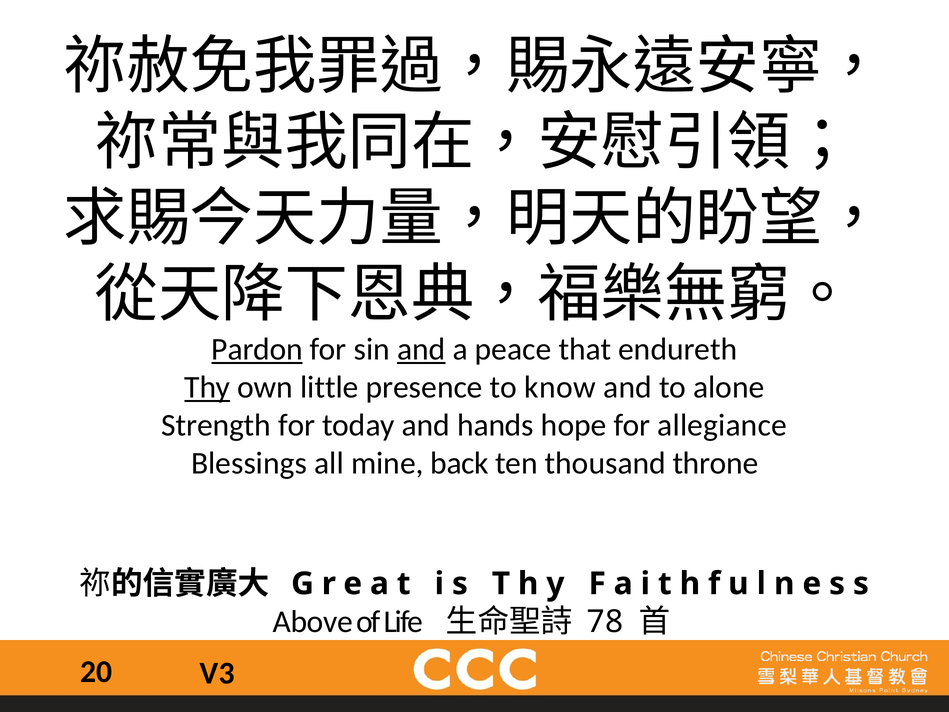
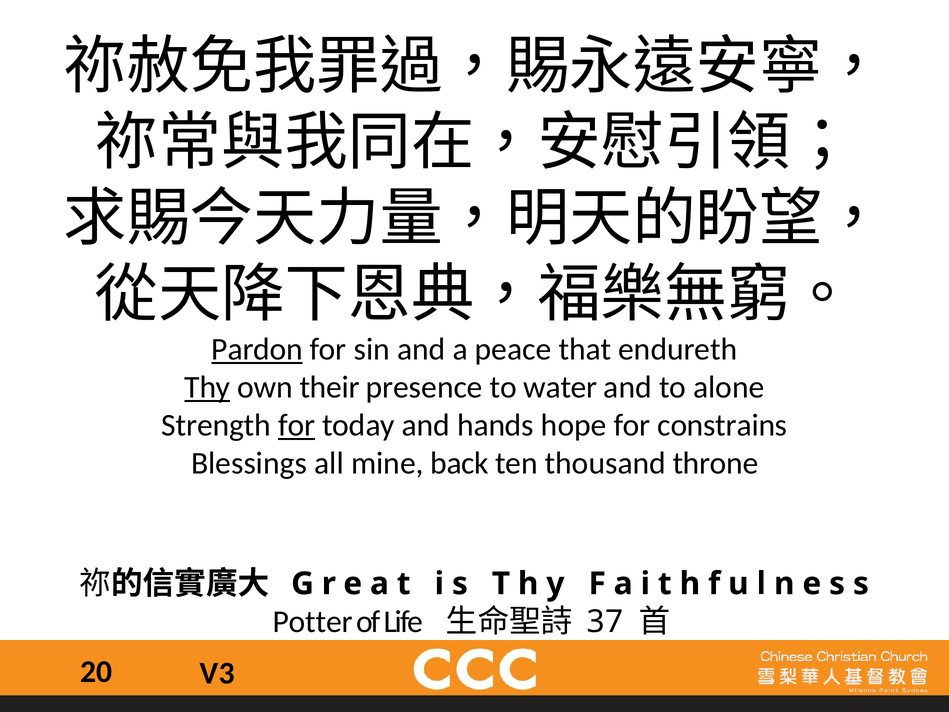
and underline: present -> none (421, 349)
little: little -> their (330, 387)
know: know -> water (560, 387)
for underline: none -> present (297, 425)
allegiance: allegiance -> constrains (722, 425)
Above: Above -> Potter (313, 621)
78: 78 -> 37 (605, 621)
